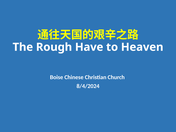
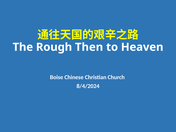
Have: Have -> Then (89, 47)
